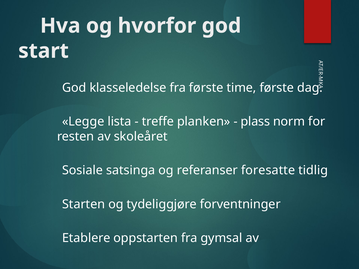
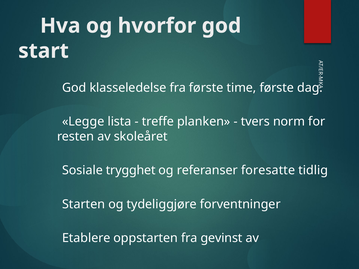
plass: plass -> tvers (255, 122)
satsinga: satsinga -> trygghet (131, 170)
gymsal: gymsal -> gevinst (221, 238)
